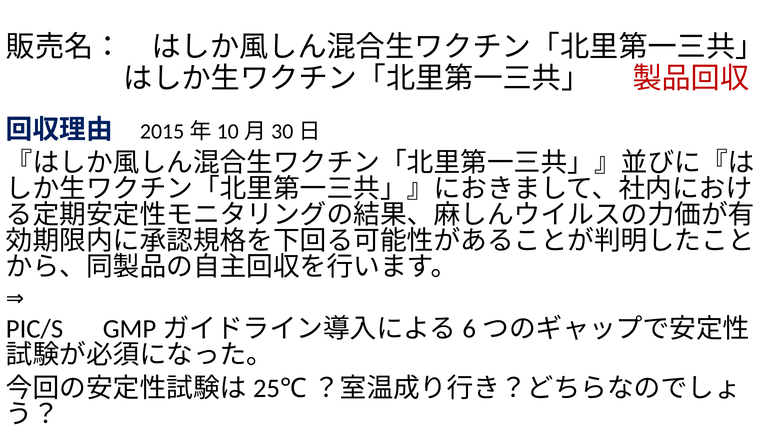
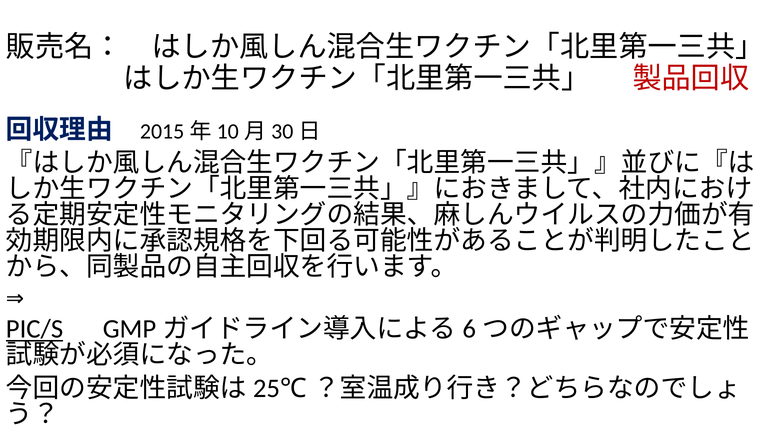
PIC/S underline: none -> present (35, 329)
